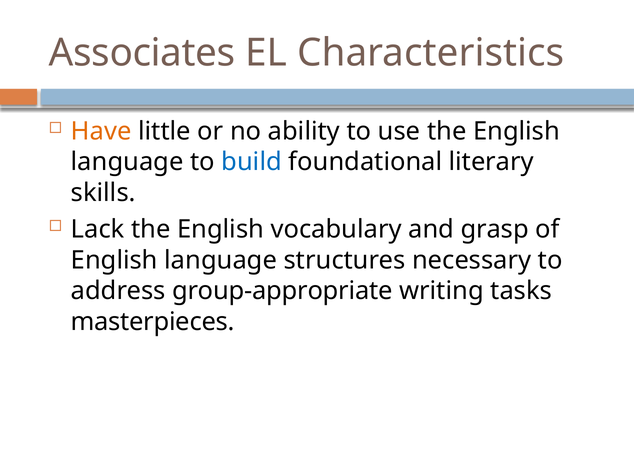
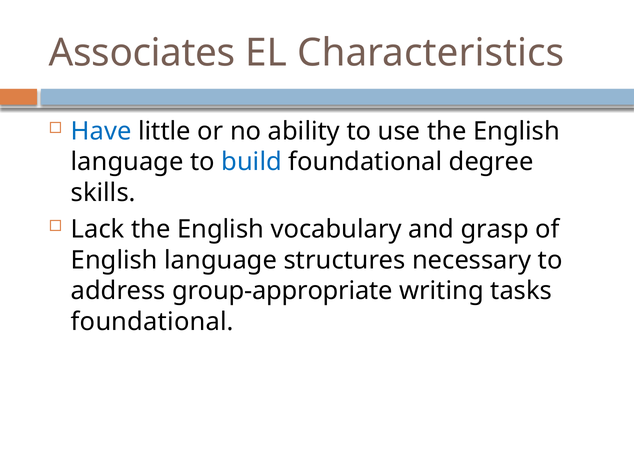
Have colour: orange -> blue (101, 131)
literary: literary -> degree (491, 162)
masterpieces: masterpieces -> foundational (152, 321)
